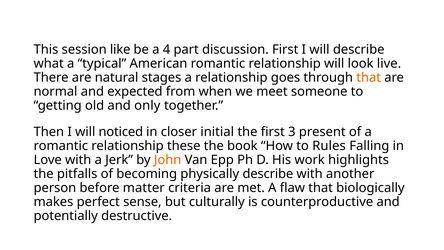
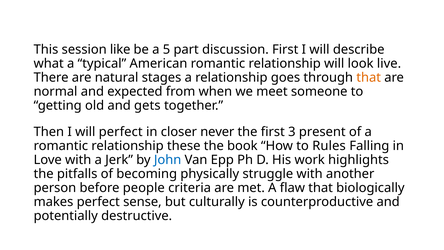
4: 4 -> 5 (166, 50)
only: only -> gets (147, 105)
will noticed: noticed -> perfect (121, 132)
initial: initial -> never (217, 132)
John colour: orange -> blue (168, 160)
physically describe: describe -> struggle (268, 174)
matter: matter -> people (144, 188)
